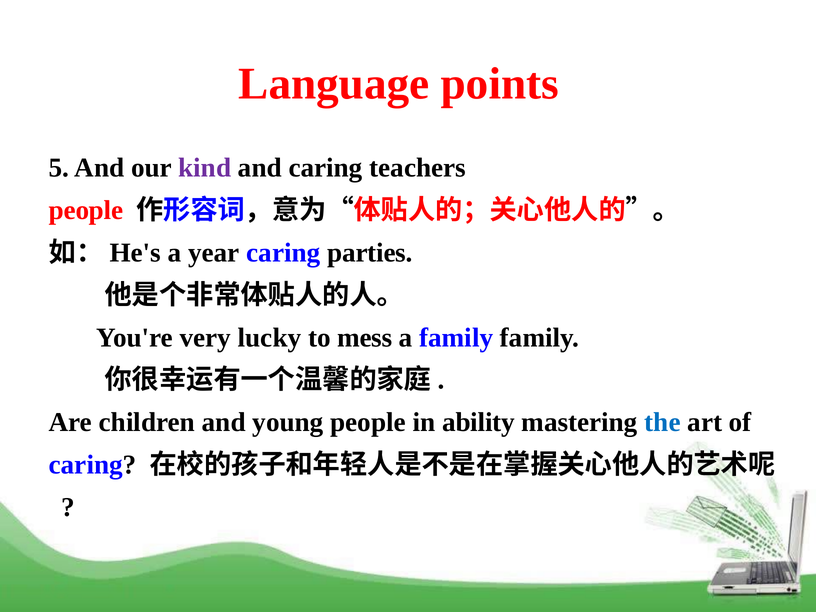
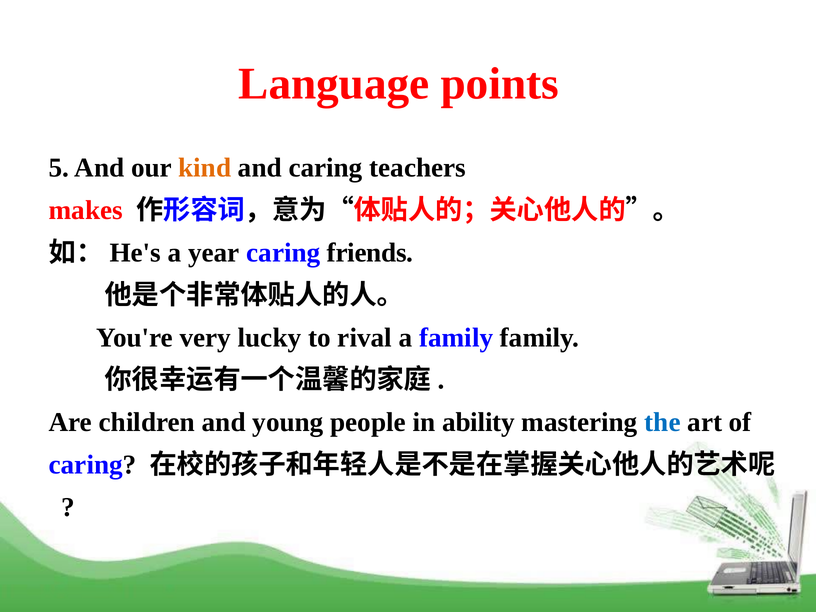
kind colour: purple -> orange (205, 168)
people: people -> makes (86, 210)
parties: parties -> friends (370, 253)
mess: mess -> rival (365, 338)
